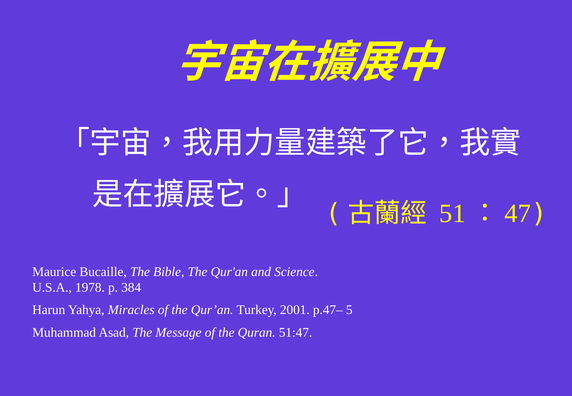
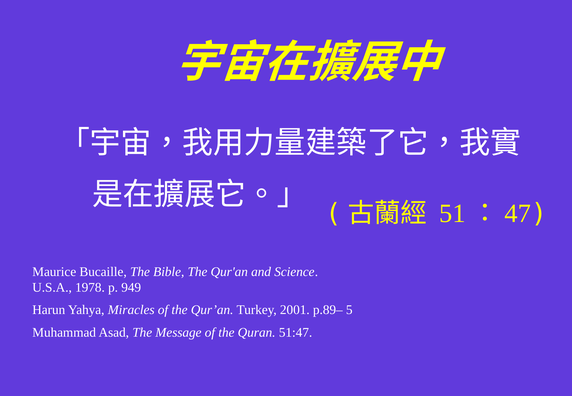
384: 384 -> 949 (131, 287)
p.47–: p.47– -> p.89– (328, 310)
